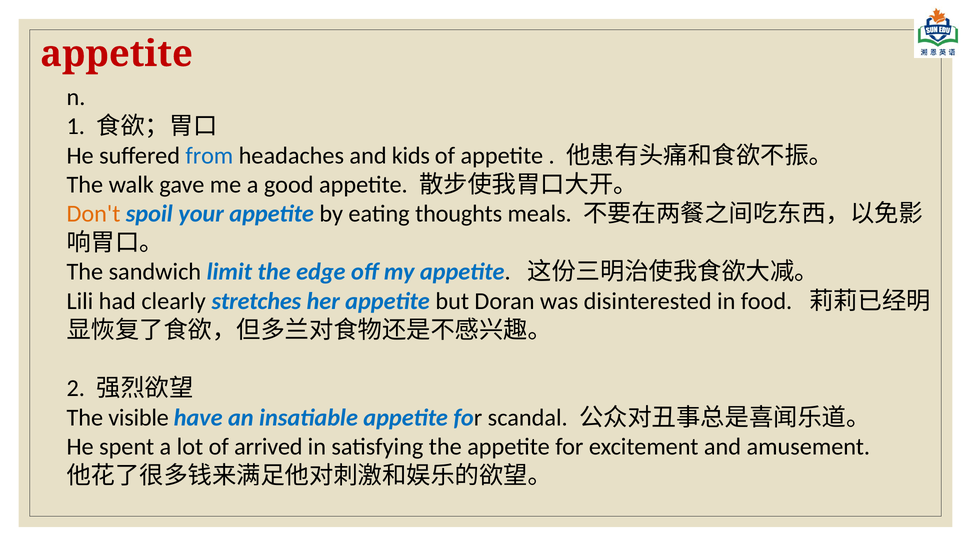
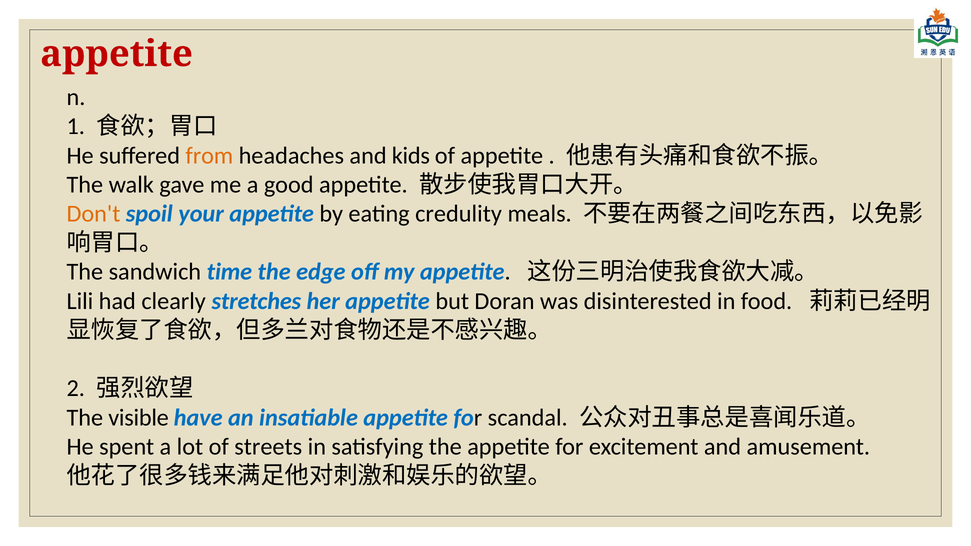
from colour: blue -> orange (209, 156)
thoughts: thoughts -> credulity (459, 214)
limit: limit -> time (229, 272)
arrived: arrived -> streets (268, 447)
